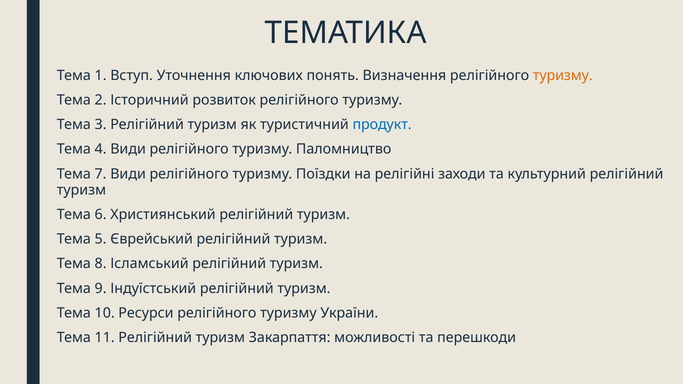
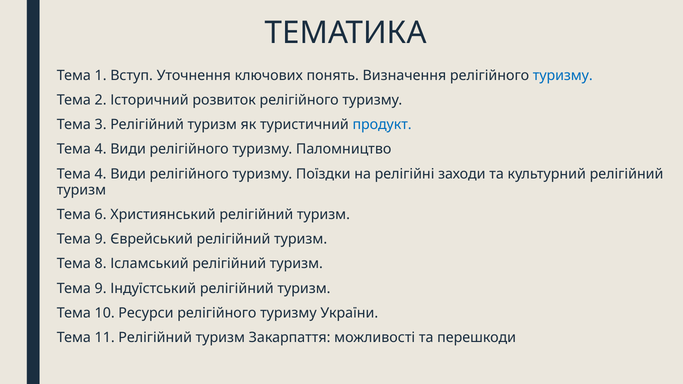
туризму colour: orange -> blue (563, 75)
7: 7 -> 4 (101, 174)
5: 5 -> 9 (101, 239)
